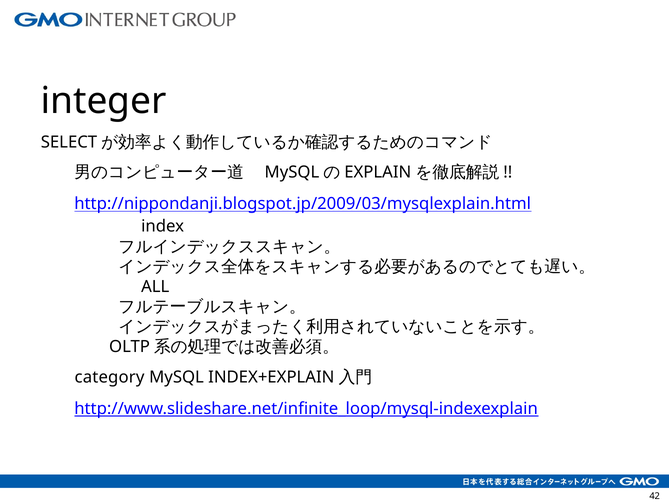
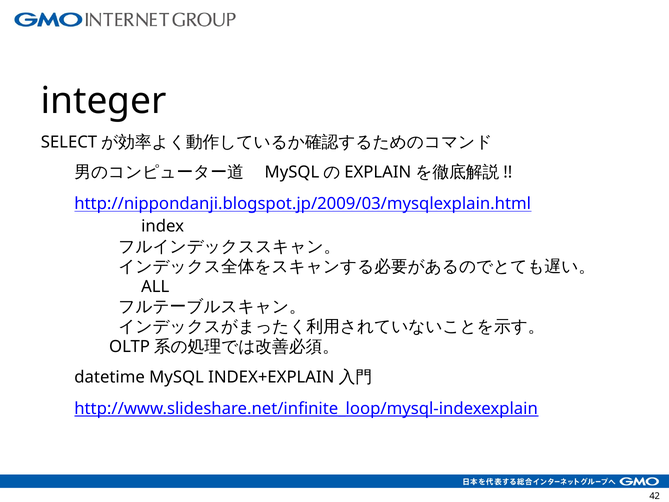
category: category -> datetime (110, 377)
